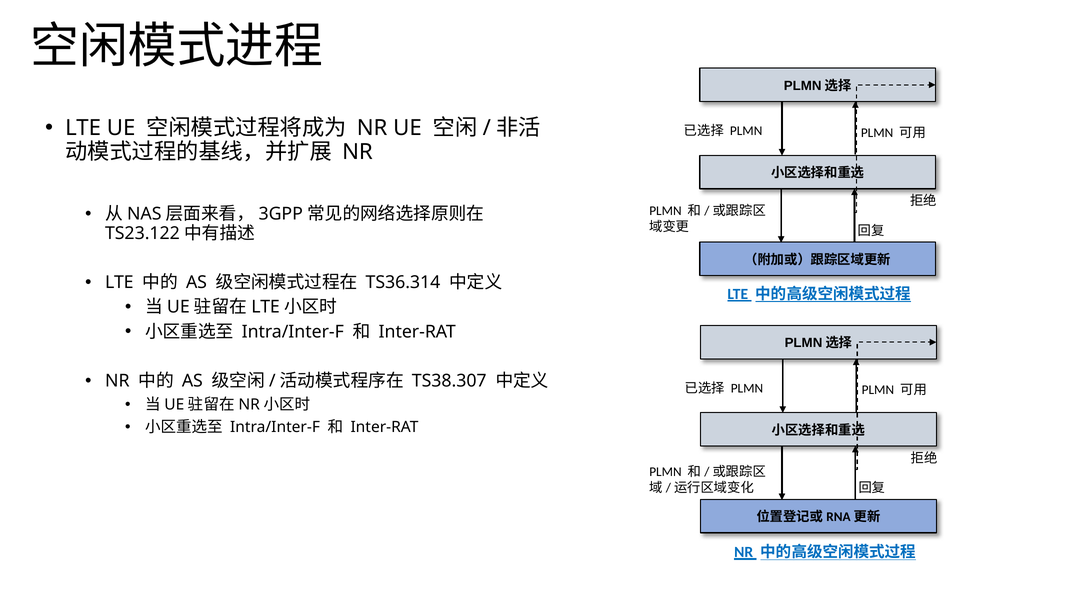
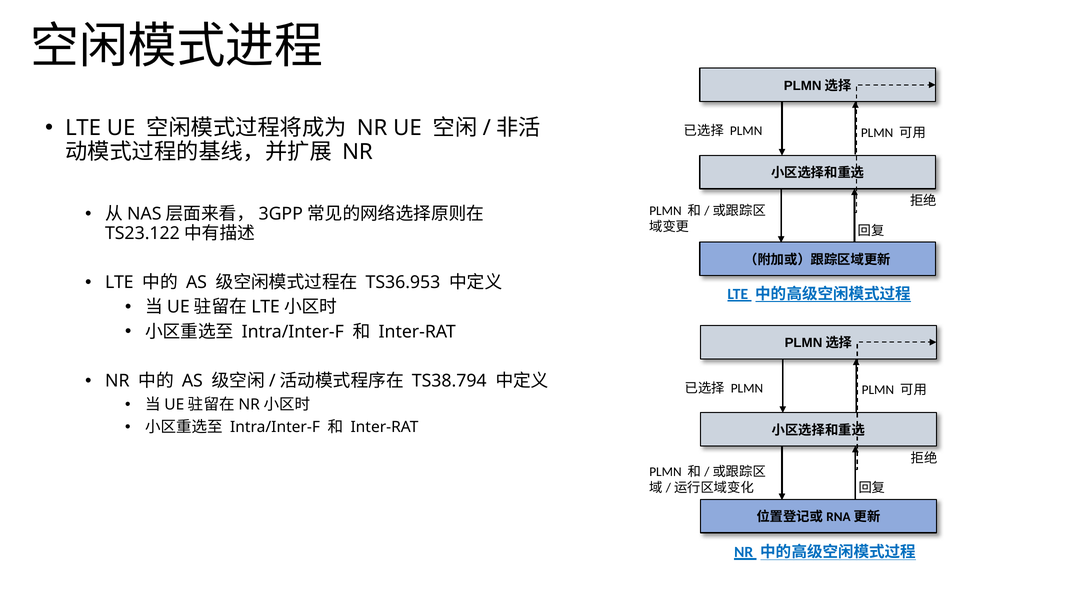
TS36.314: TS36.314 -> TS36.953 (403, 283)
TS38.307: TS38.307 -> TS38.794 (449, 381)
